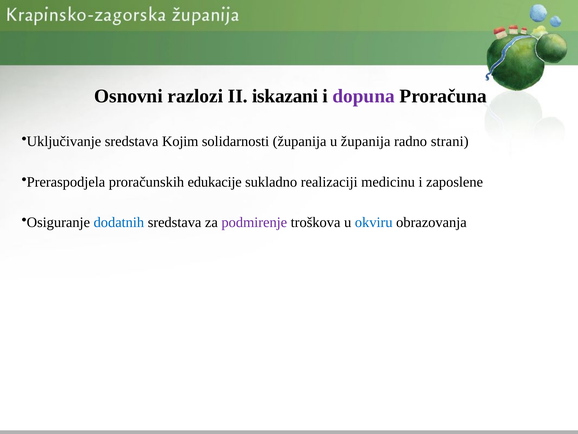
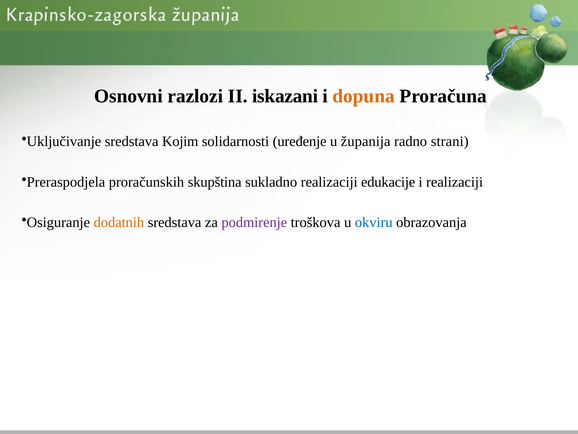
dopuna colour: purple -> orange (364, 96)
solidarnosti županija: županija -> uređenje (300, 141)
edukacije: edukacije -> skupština (215, 182)
medicinu: medicinu -> edukacije (388, 182)
i zaposlene: zaposlene -> realizaciji (455, 182)
dodatnih colour: blue -> orange (119, 222)
